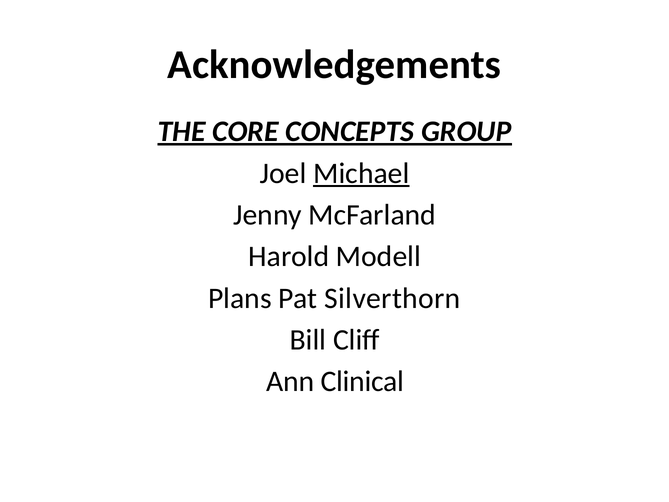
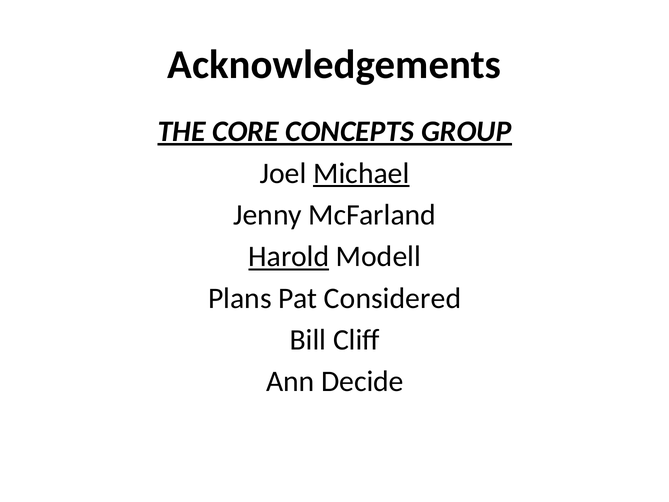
Harold underline: none -> present (289, 256)
Silverthorn: Silverthorn -> Considered (393, 298)
Clinical: Clinical -> Decide (362, 381)
